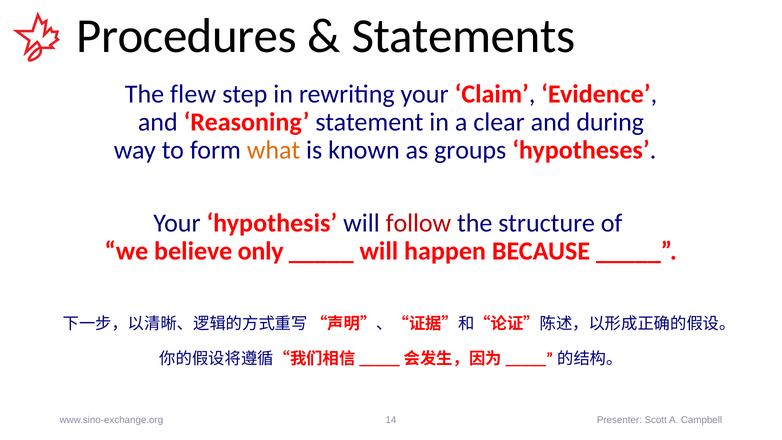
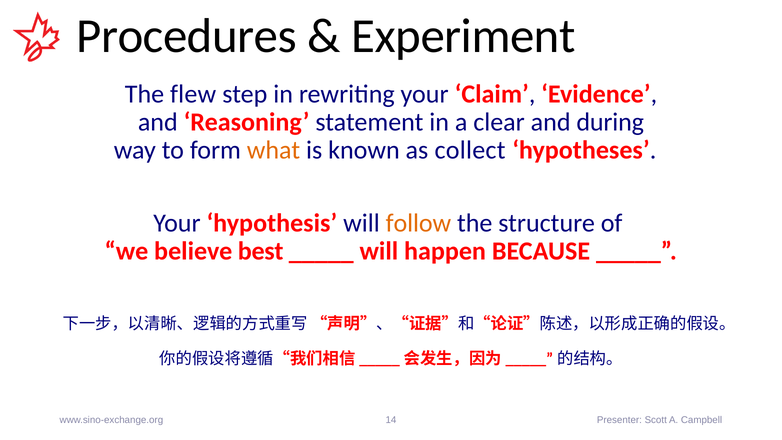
Statements: Statements -> Experiment (463, 36)
groups: groups -> collect (470, 150)
follow colour: red -> orange (418, 223)
only: only -> best (261, 251)
